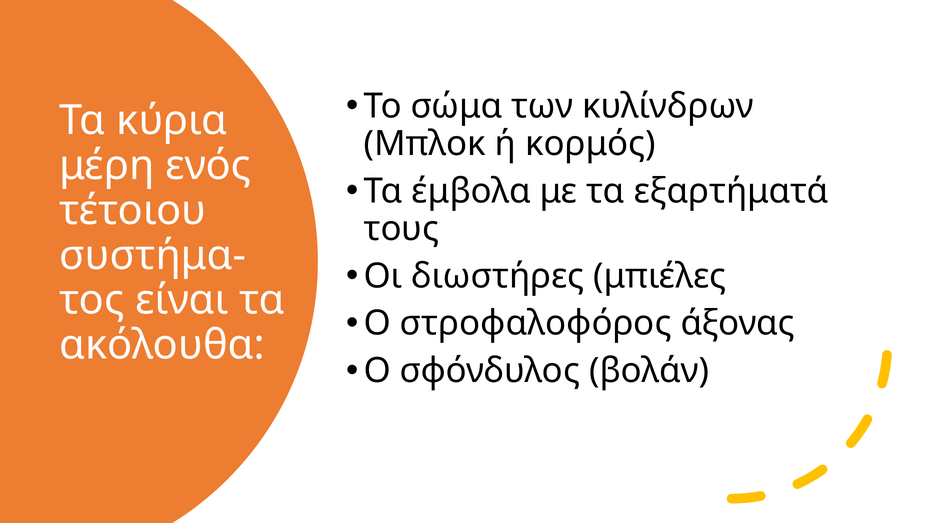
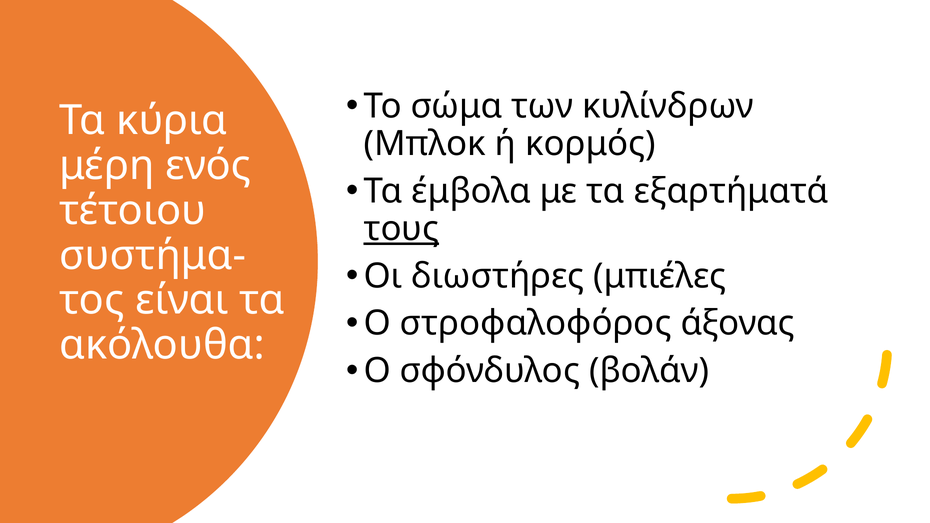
τους underline: none -> present (401, 229)
